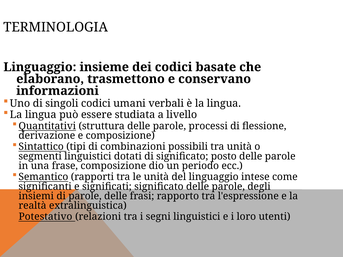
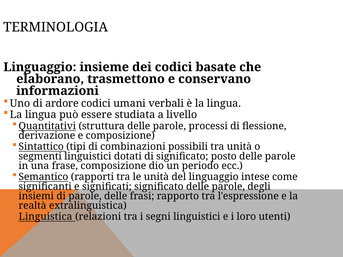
singoli: singoli -> ardore (62, 103)
Potestativo: Potestativo -> Linguistica (45, 217)
